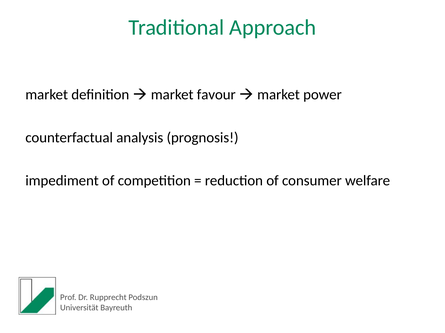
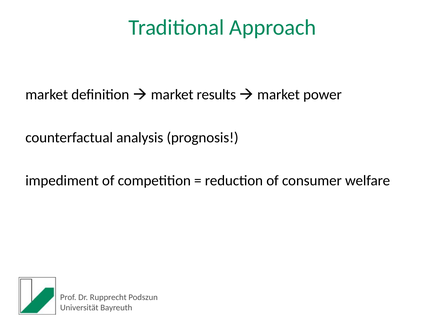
favour: favour -> results (216, 95)
